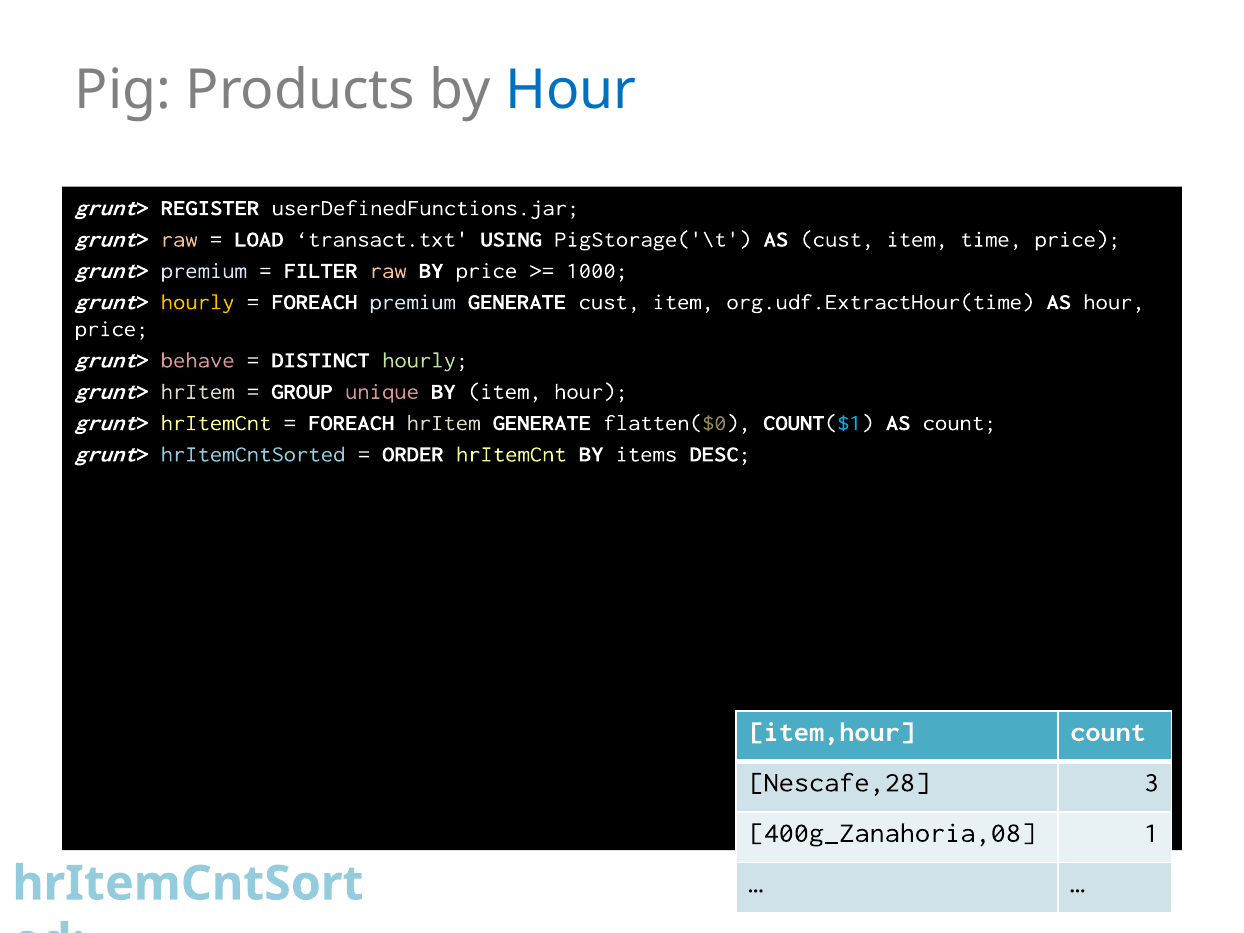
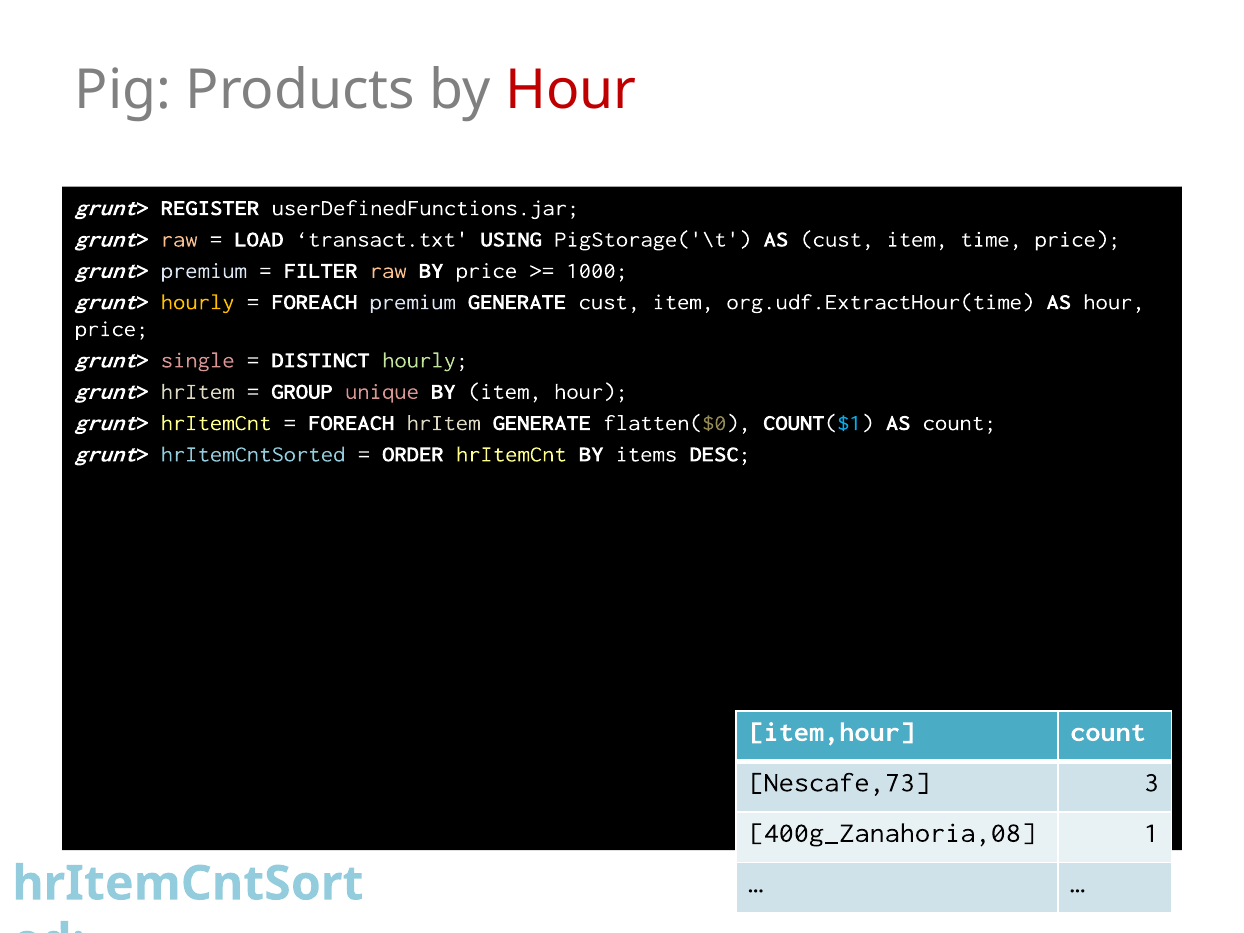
Hour colour: blue -> red (571, 90)
behave: behave -> single (198, 360)
Nescafe,28: Nescafe,28 -> Nescafe,73 (839, 782)
